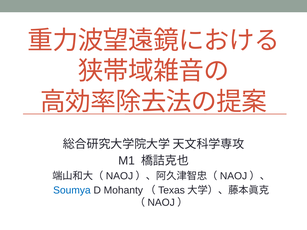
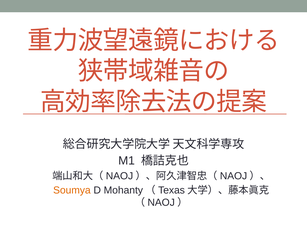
Soumya colour: blue -> orange (72, 191)
